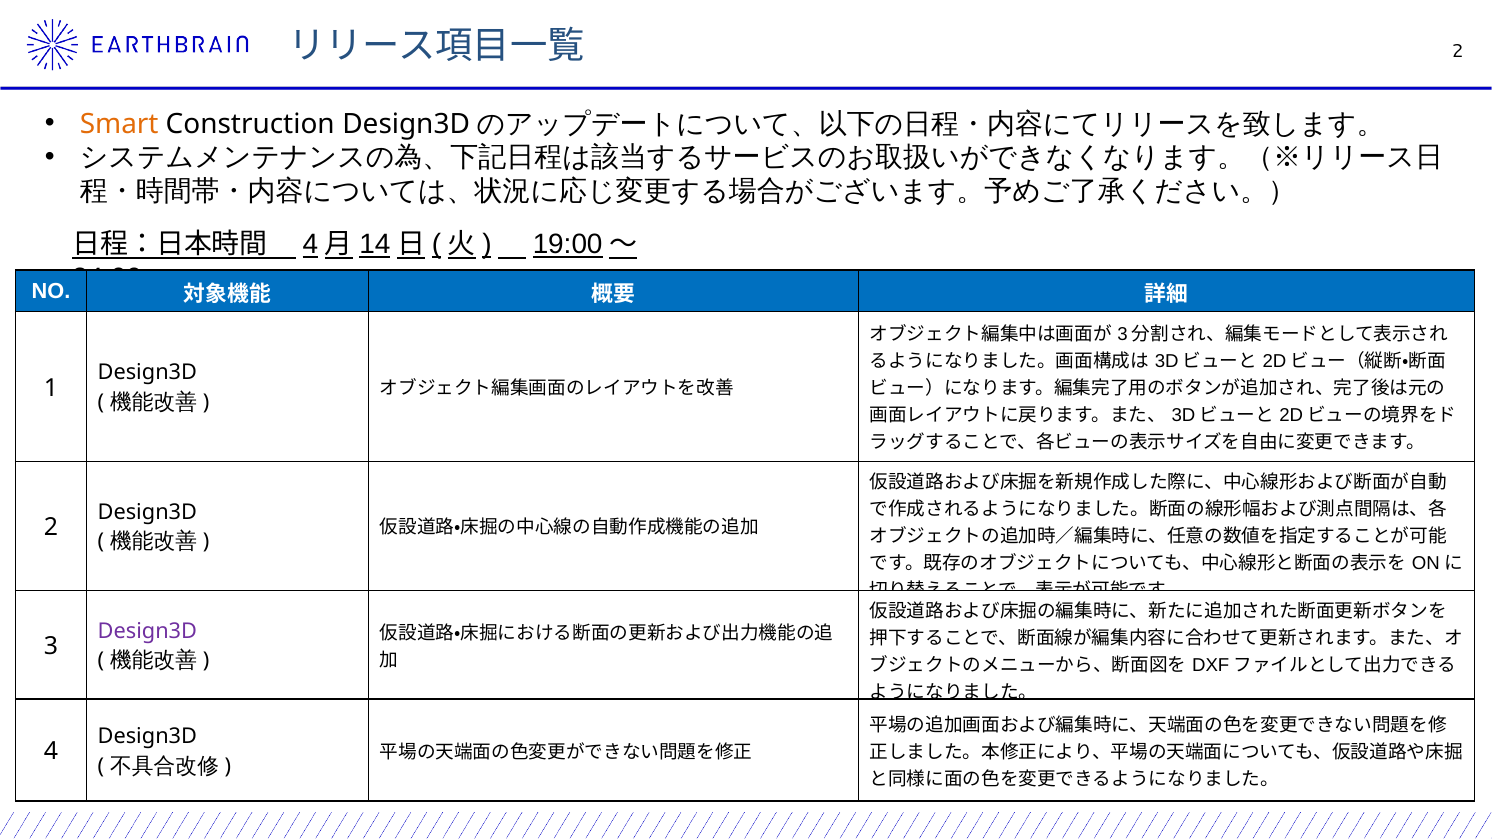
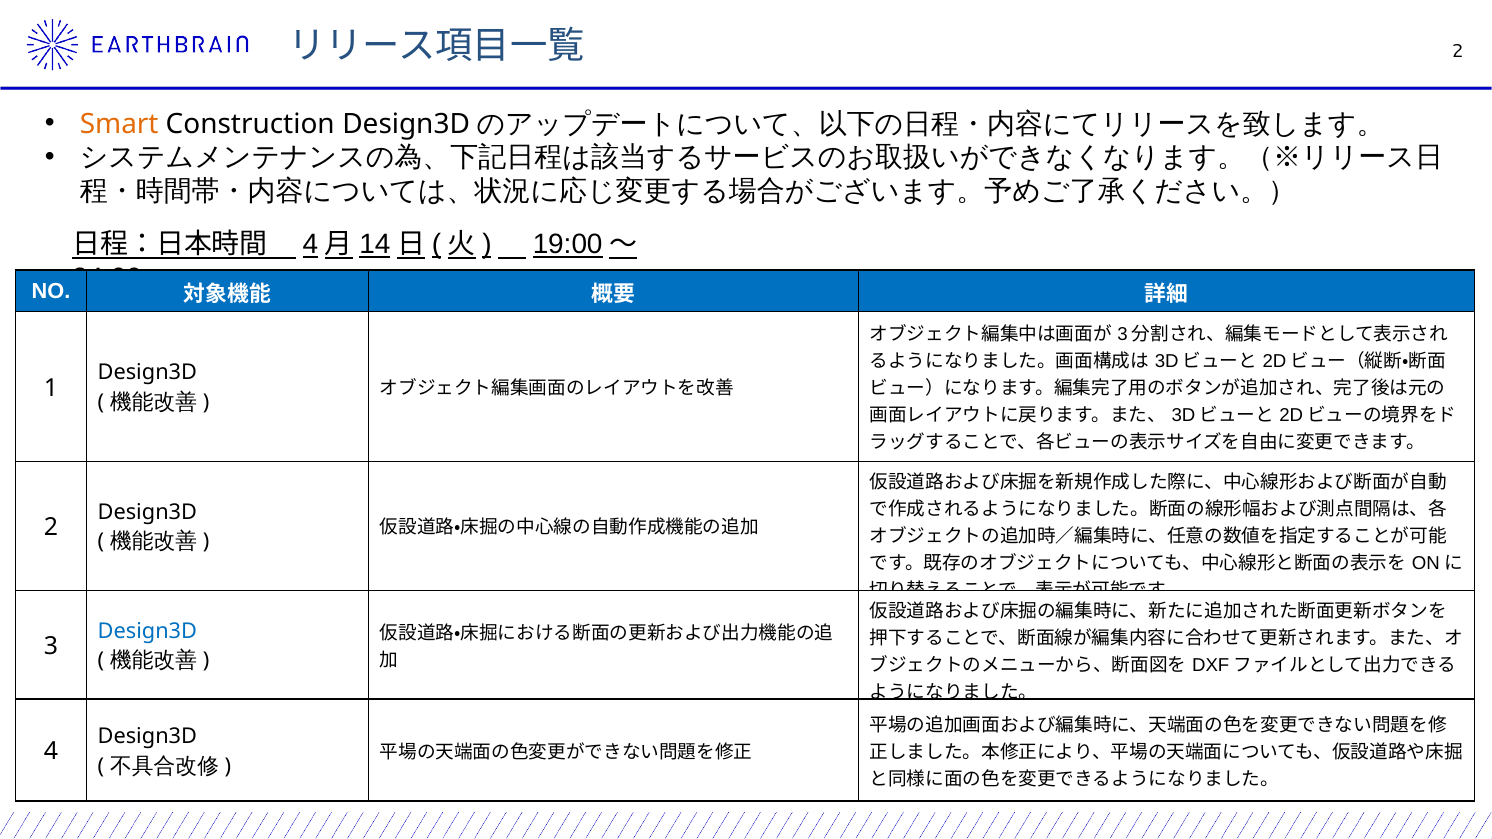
Design3D colour: purple -> blue (147, 631)
